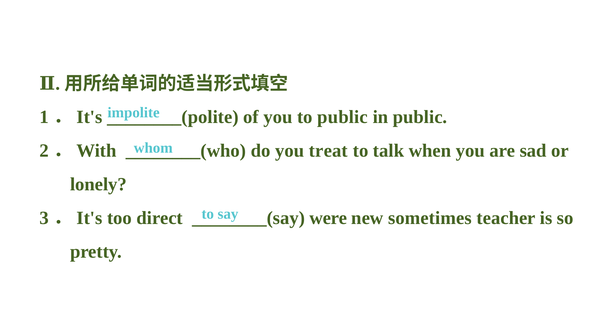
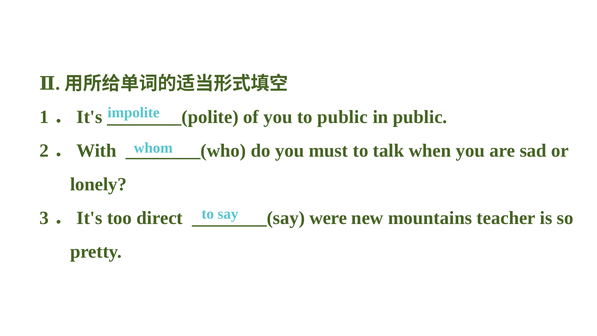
treat: treat -> must (328, 151)
sometimes: sometimes -> mountains (430, 218)
